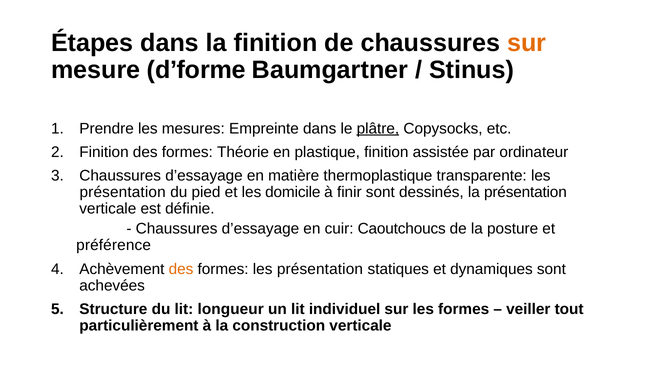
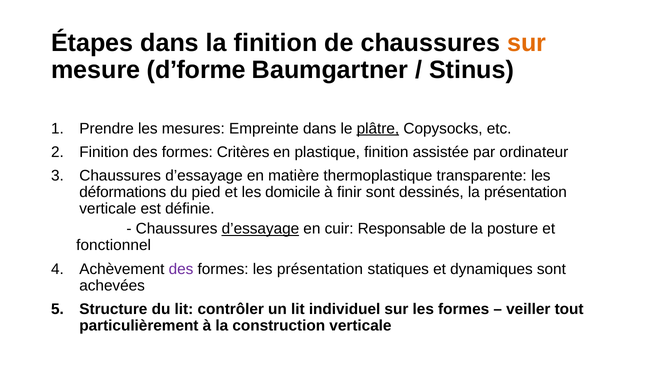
Théorie: Théorie -> Critères (243, 152)
présentation: présentation -> déformations (123, 192)
d’essayage underline: none -> present (260, 229)
Caoutchoucs: Caoutchoucs -> Responsable (402, 229)
préférence: préférence -> fonctionnel (114, 245)
des colour: orange -> purple (181, 269)
longueur: longueur -> contrôler (231, 309)
